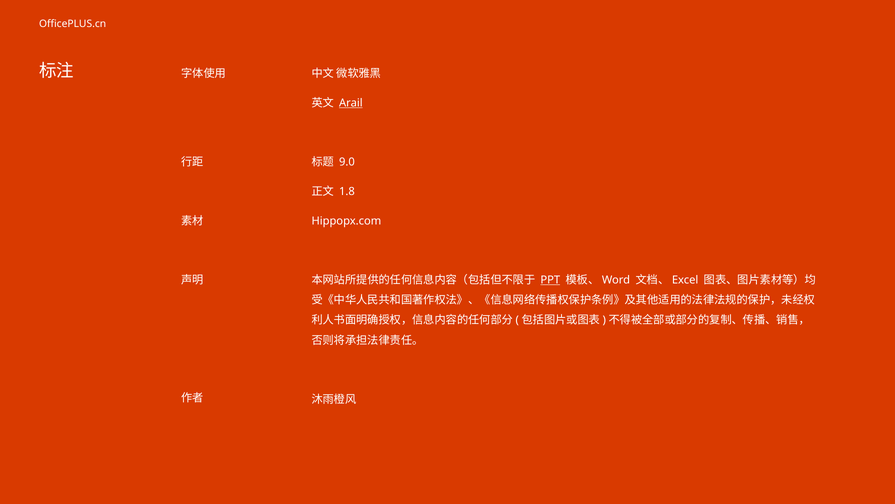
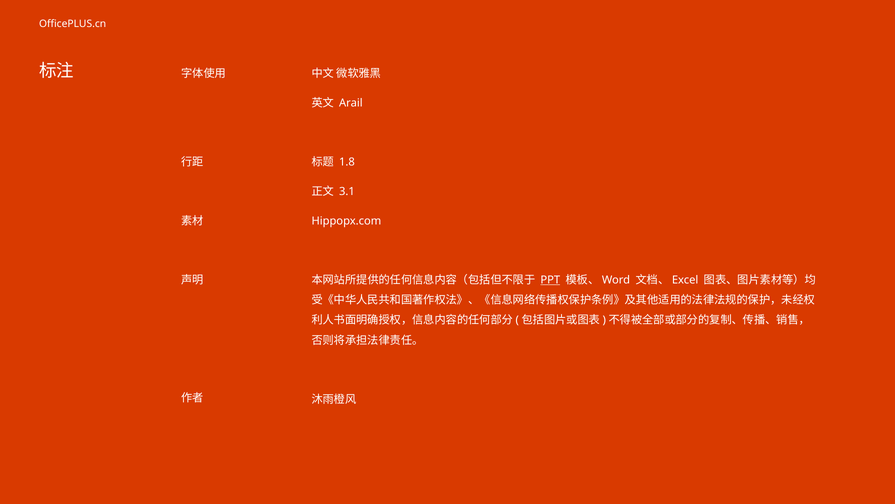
Arail underline: present -> none (351, 103)
9.0: 9.0 -> 1.8 (347, 162)
1.8: 1.8 -> 3.1 (347, 191)
